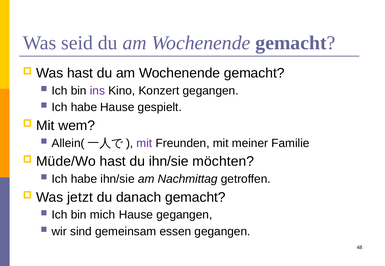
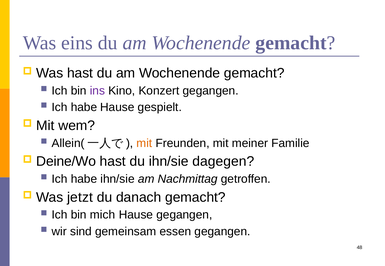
seid: seid -> eins (77, 43)
mit colour: purple -> orange (144, 143)
Müde/Wo: Müde/Wo -> Deine/Wo (66, 162)
möchten: möchten -> dagegen (223, 162)
